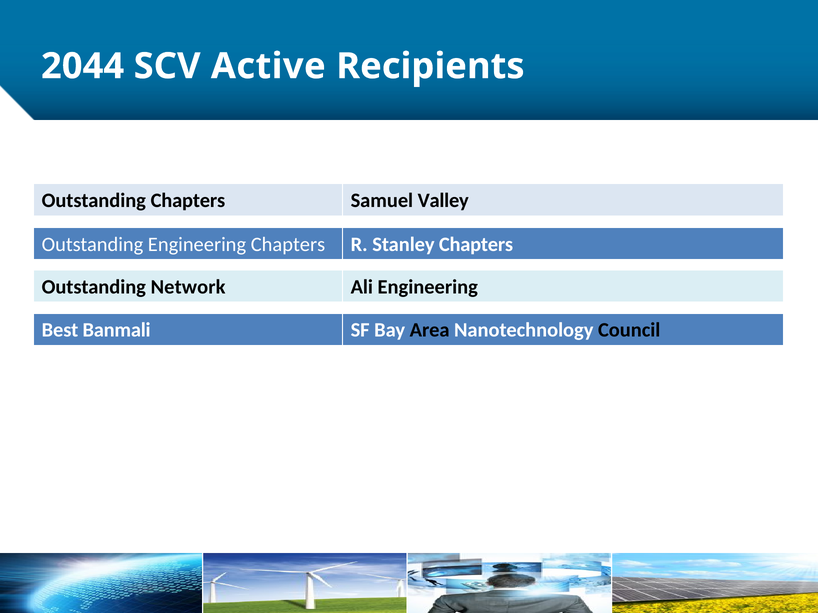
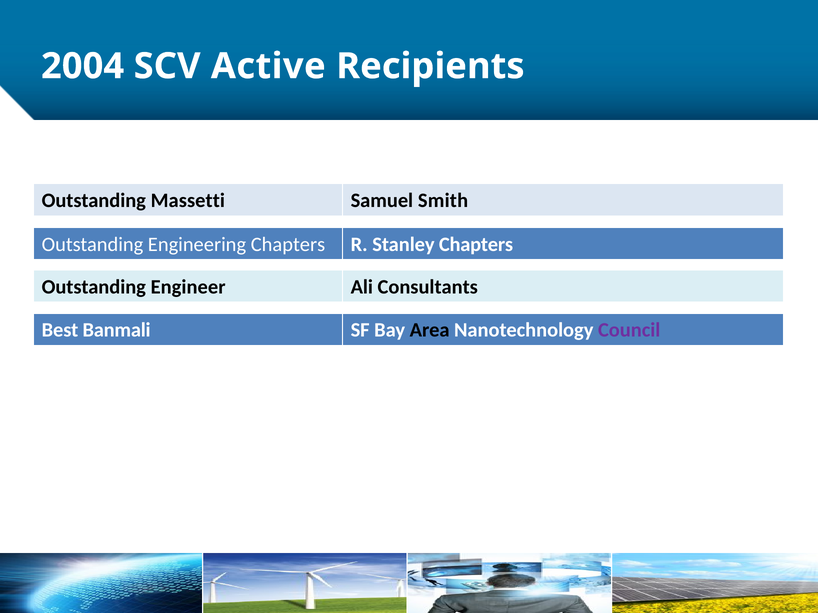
2044: 2044 -> 2004 (83, 66)
Outstanding Chapters: Chapters -> Massetti (188, 201)
Valley: Valley -> Smith (443, 201)
Network: Network -> Engineer (188, 287)
Ali Engineering: Engineering -> Consultants (428, 287)
Council colour: black -> purple (629, 330)
